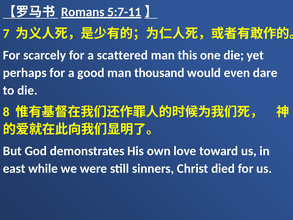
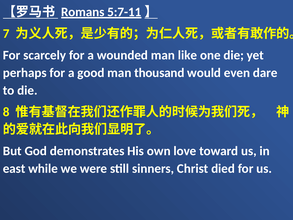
scattered: scattered -> wounded (122, 55)
this: this -> like (187, 55)
